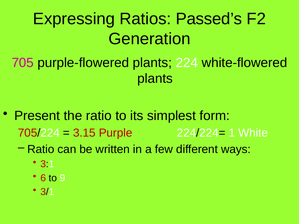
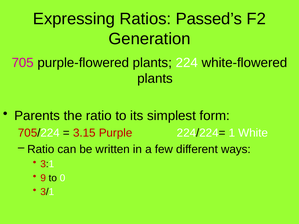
Present: Present -> Parents (37, 116)
6: 6 -> 9 (43, 178)
9: 9 -> 0 (62, 178)
